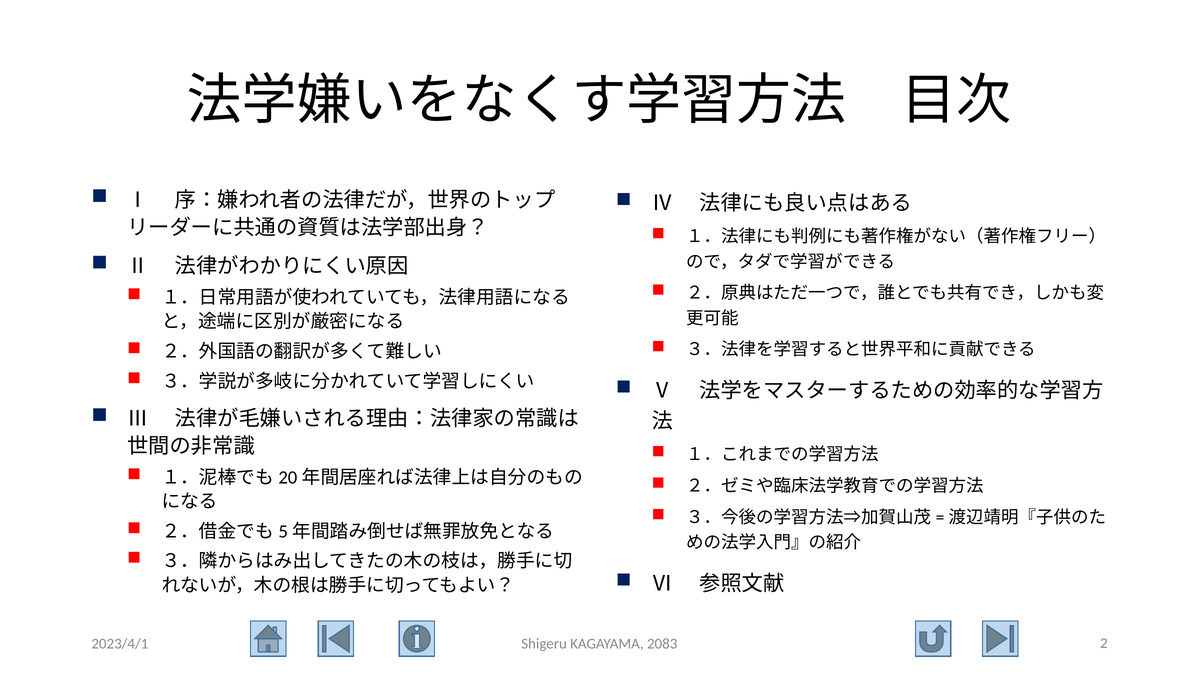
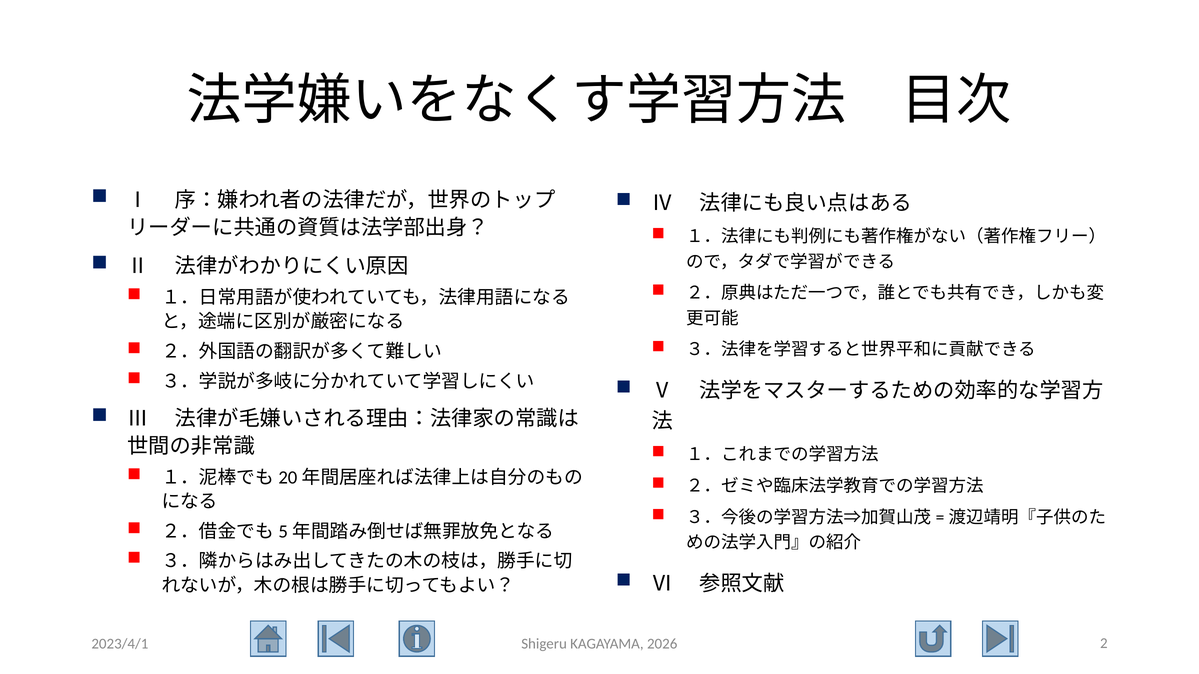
2083: 2083 -> 2026 (662, 644)
